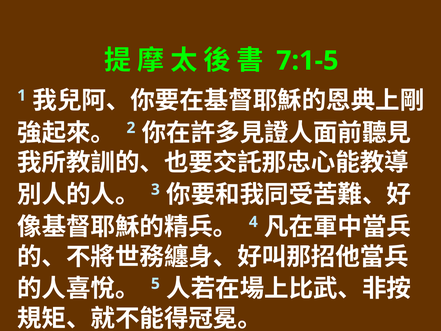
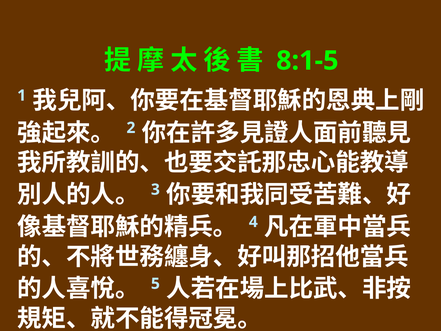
7:1-5: 7:1-5 -> 8:1-5 (307, 61)
